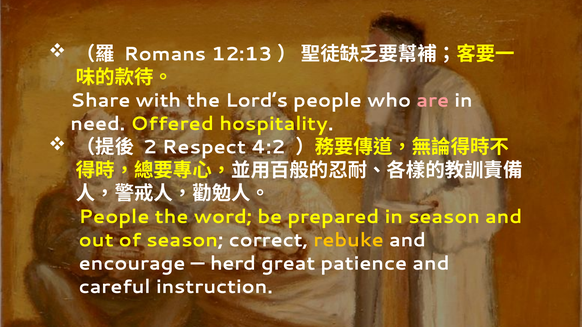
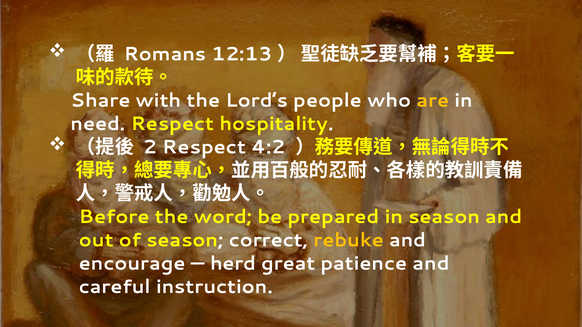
are colour: pink -> yellow (433, 101)
need Offered: Offered -> Respect (172, 124)
People: People -> Before (114, 217)
